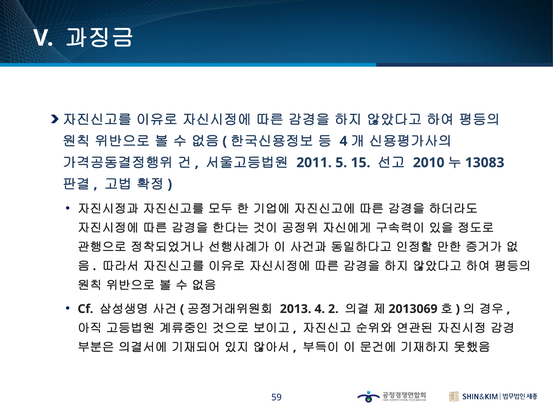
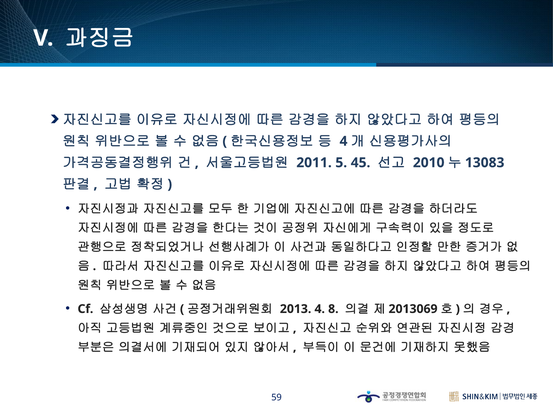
15: 15 -> 45 (361, 163)
2: 2 -> 8 (333, 310)
